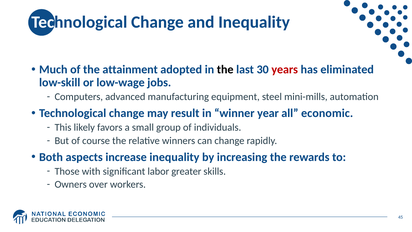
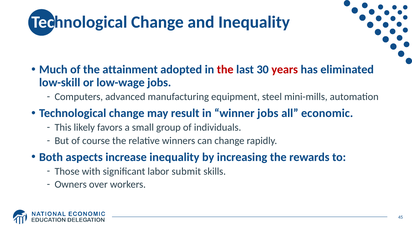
the colour: black -> red (225, 70)
winner year: year -> jobs (268, 113)
greater: greater -> submit (186, 171)
